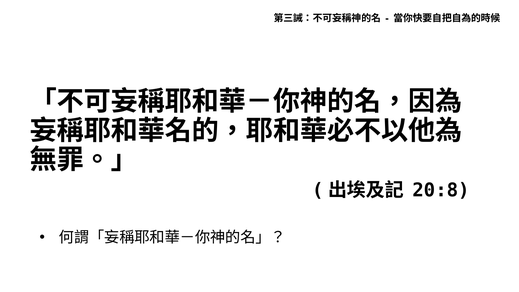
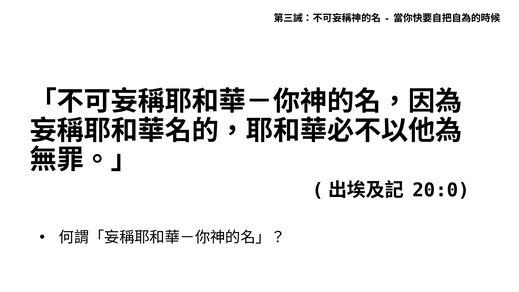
20:8: 20:8 -> 20:0 (441, 190)
